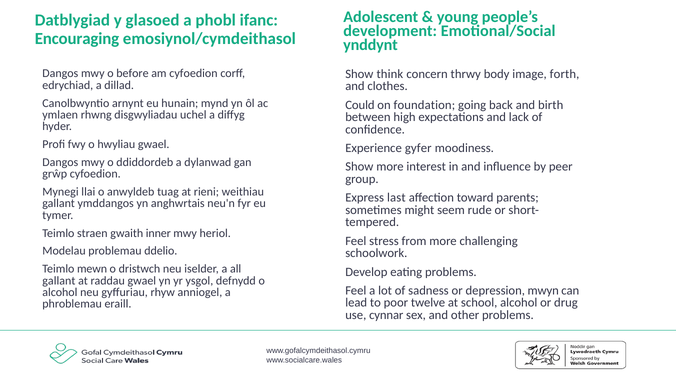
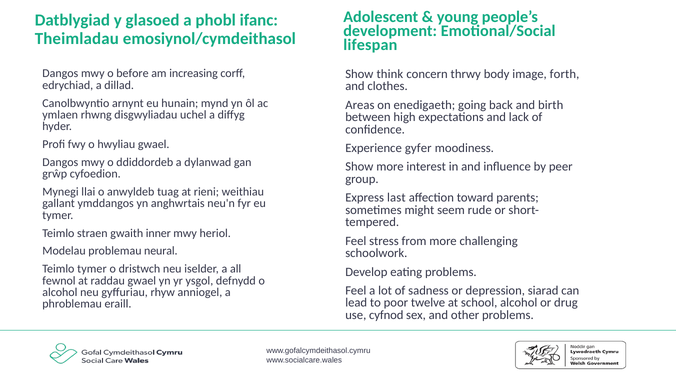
Encouraging: Encouraging -> Theimladau (77, 39)
ynddynt: ynddynt -> lifespan (370, 45)
am cyfoedion: cyfoedion -> increasing (194, 74)
Could: Could -> Areas (360, 105)
foundation: foundation -> enedigaeth (424, 105)
ddelio: ddelio -> neural (161, 251)
Teimlo mewn: mewn -> tymer (92, 269)
gallant: gallant -> fewnol (59, 281)
mwyn: mwyn -> siarad (543, 291)
cynnar: cynnar -> cyfnod (386, 315)
